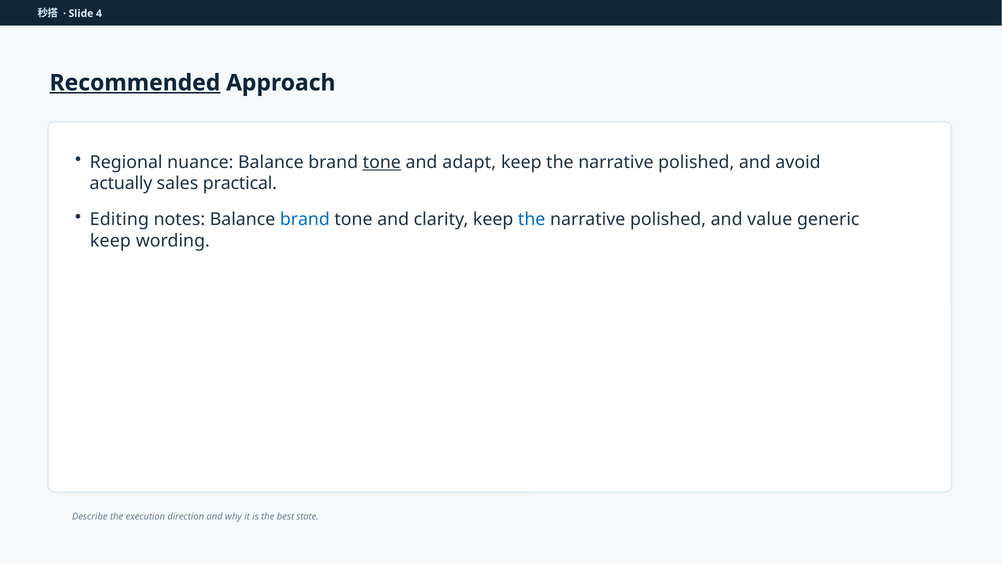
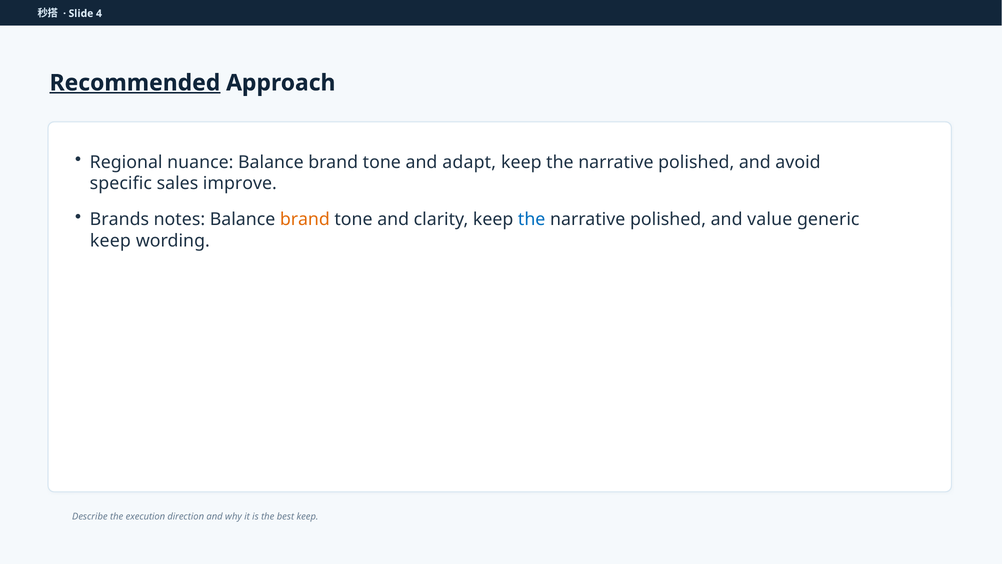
tone underline: present -> none (382, 162)
actually: actually -> specific (121, 183)
practical: practical -> improve (240, 183)
Editing: Editing -> Brands (119, 219)
brand colour: blue -> orange (305, 219)
best state: state -> keep (307, 516)
